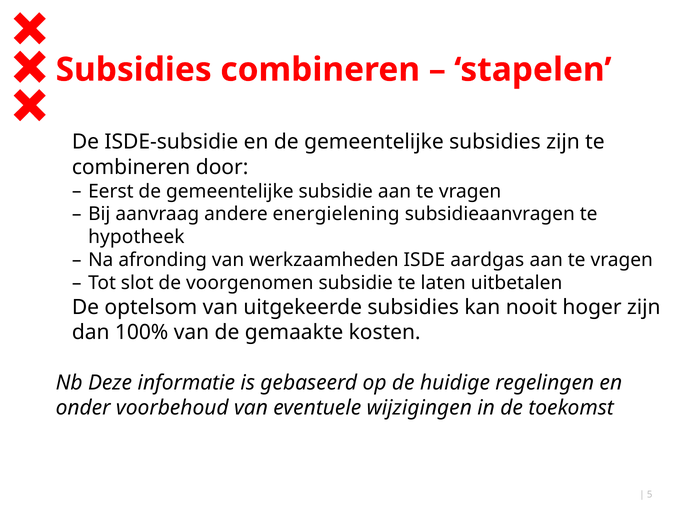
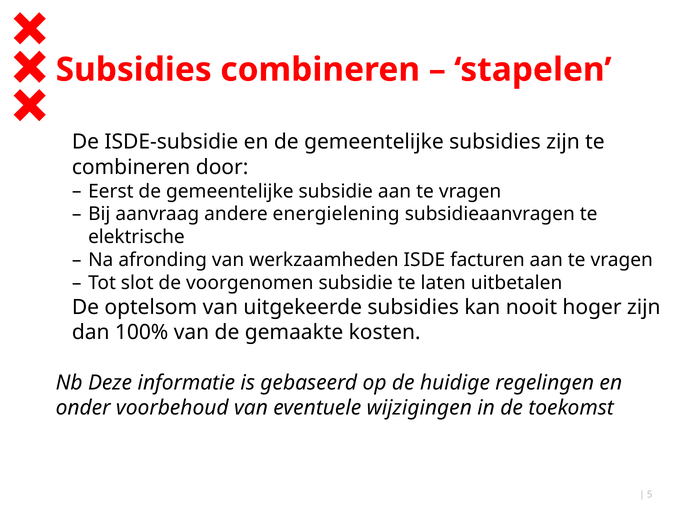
hypotheek: hypotheek -> elektrische (136, 237)
aardgas: aardgas -> facturen (487, 260)
